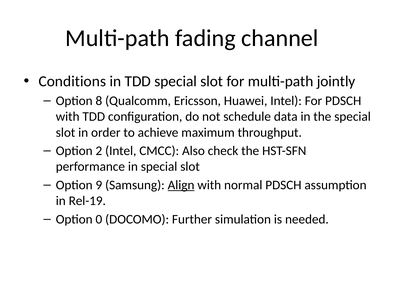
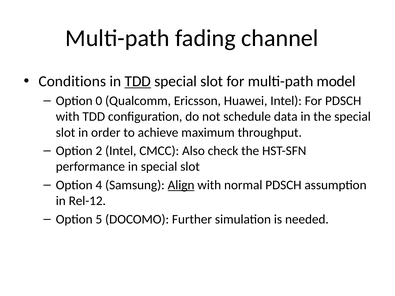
TDD underline: none -> present (138, 81)
jointly: jointly -> model (336, 81)
8: 8 -> 0 (99, 101)
9: 9 -> 4 (99, 185)
Rel-19: Rel-19 -> Rel-12 (87, 201)
0: 0 -> 5 (99, 219)
